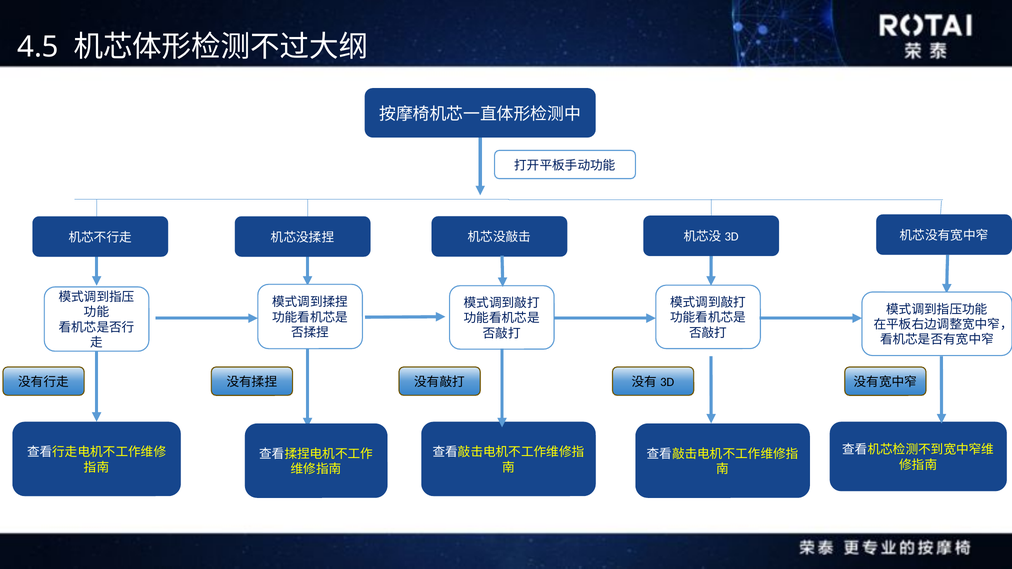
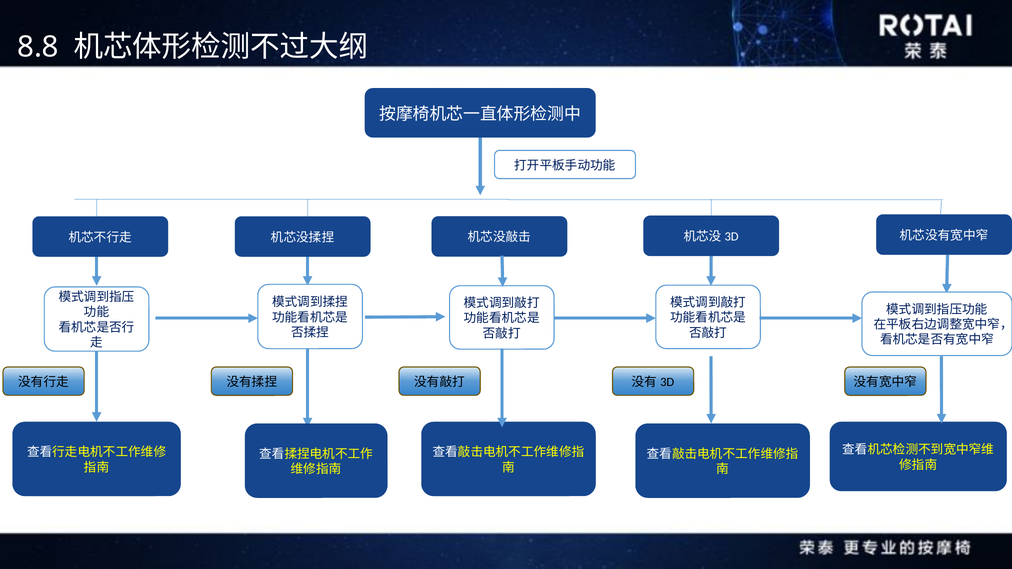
4.5: 4.5 -> 8.8 (38, 47)
